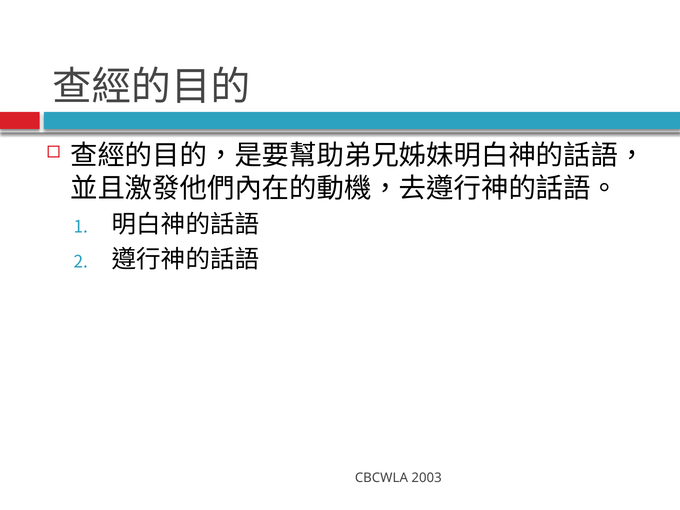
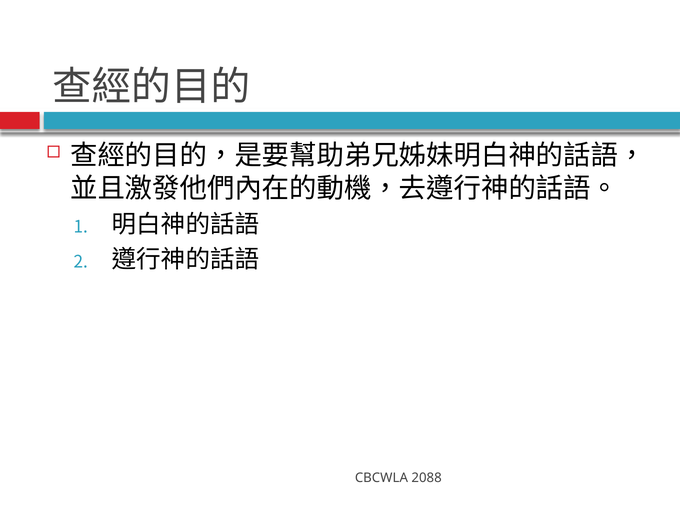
2003: 2003 -> 2088 (427, 478)
